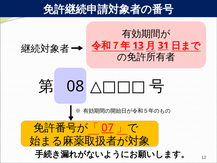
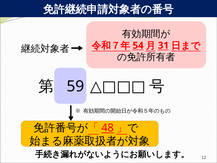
13: 13 -> 54 (138, 45)
08: 08 -> 59 (75, 86)
07: 07 -> 48 (108, 128)
